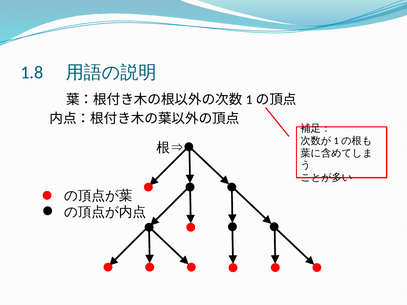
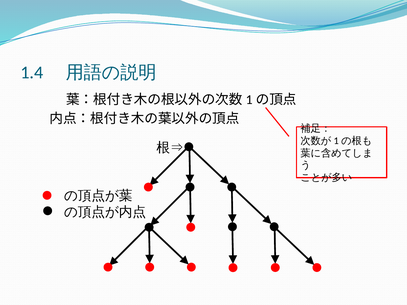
1.8: 1.8 -> 1.4 (32, 73)
